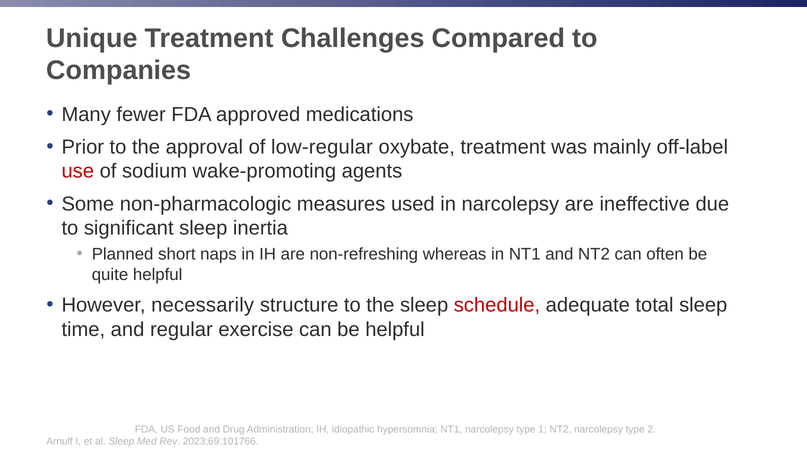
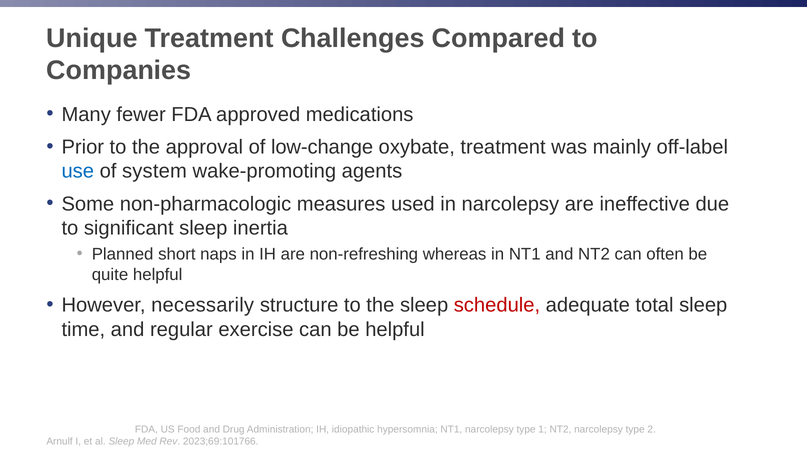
low-regular: low-regular -> low-change (322, 147)
use colour: red -> blue (78, 171)
sodium: sodium -> system (154, 171)
